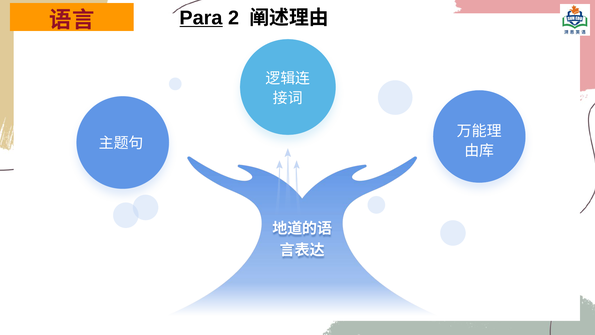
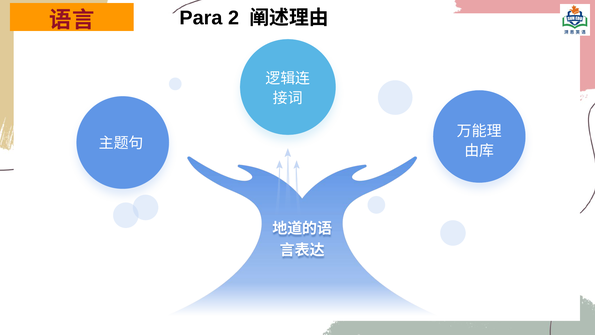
Para underline: present -> none (201, 18)
